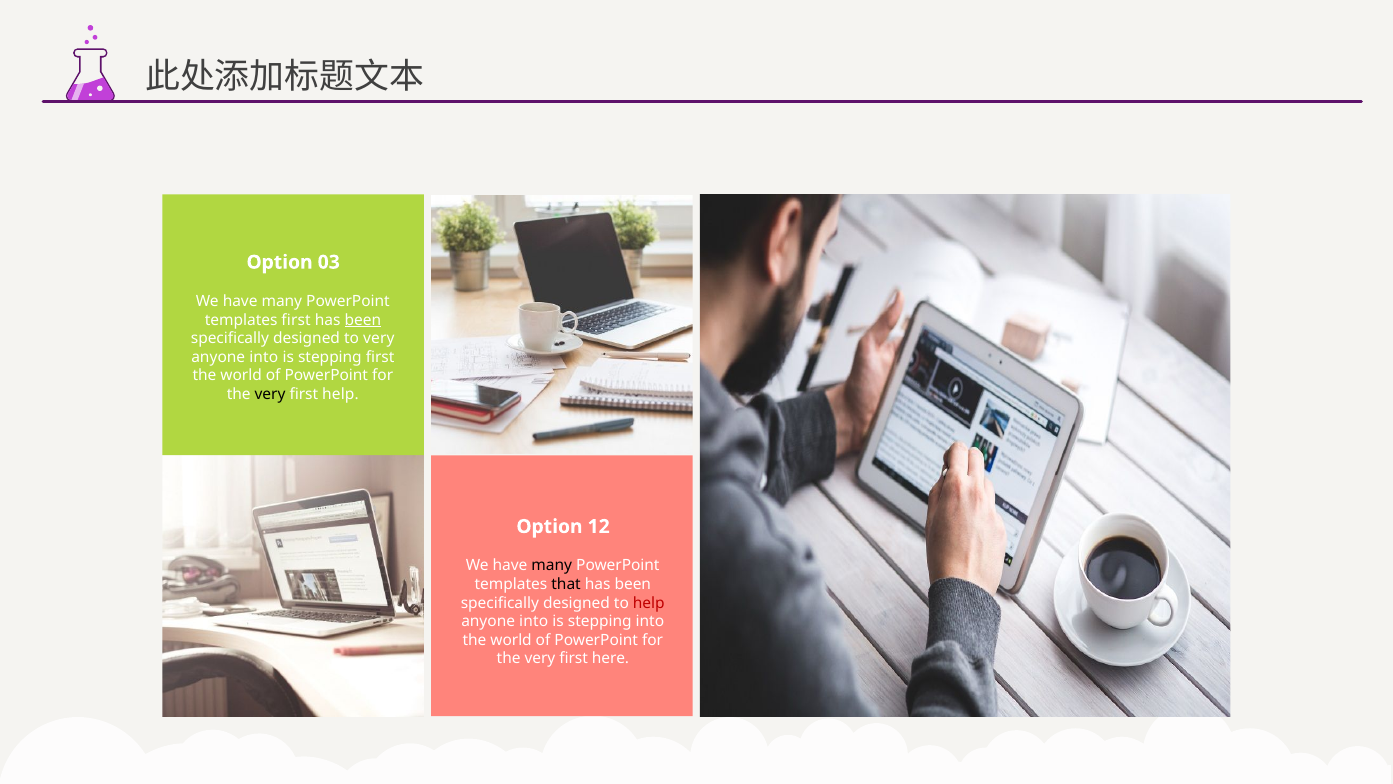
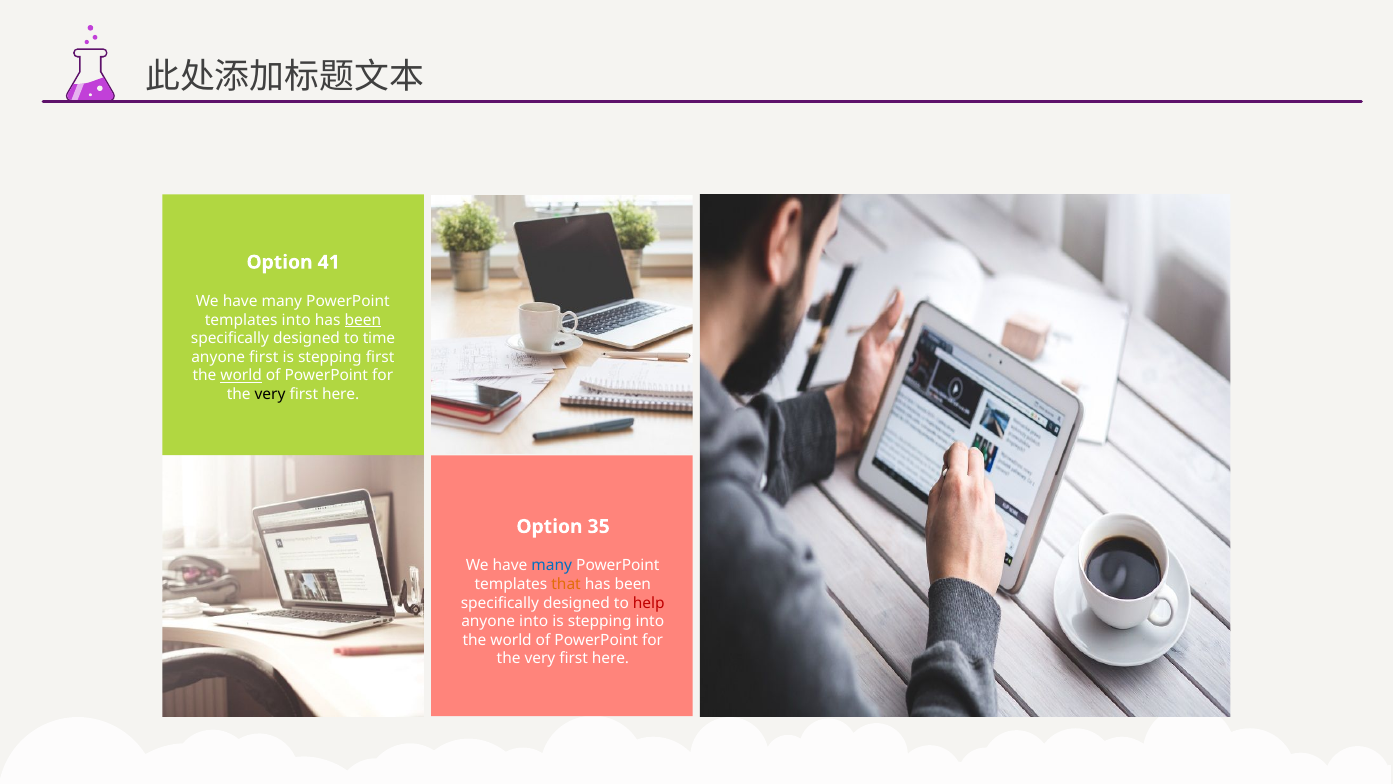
03: 03 -> 41 (329, 262)
templates first: first -> into (296, 320)
to very: very -> time (379, 338)
into: into -> first (264, 357)
world underline: none -> present (241, 375)
help: help -> here (341, 394)
12: 12 -> 35 (599, 526)
many colour: black -> blue (552, 565)
that colour: black -> orange (566, 584)
